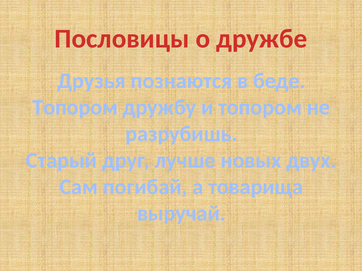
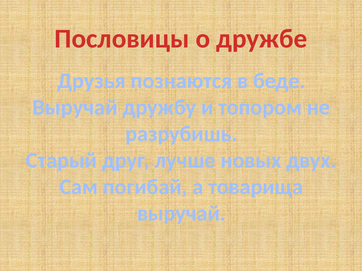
Топором: Топором -> Выручай (75, 108)
